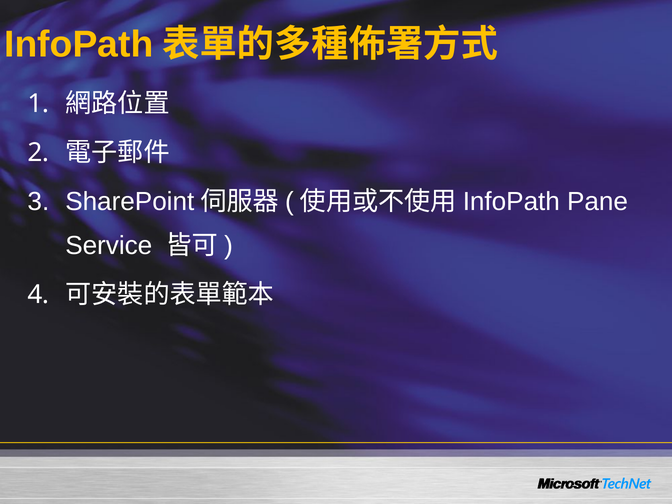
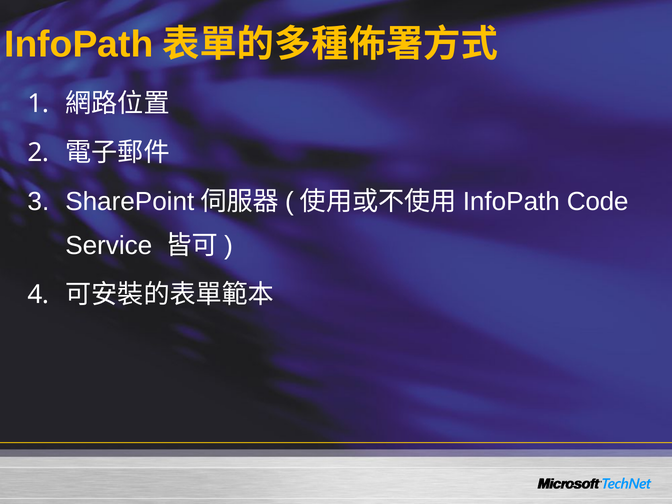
Pane: Pane -> Code (598, 202)
